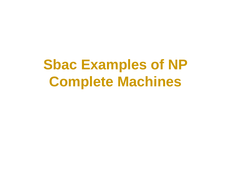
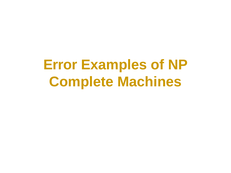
Sbac: Sbac -> Error (60, 65)
